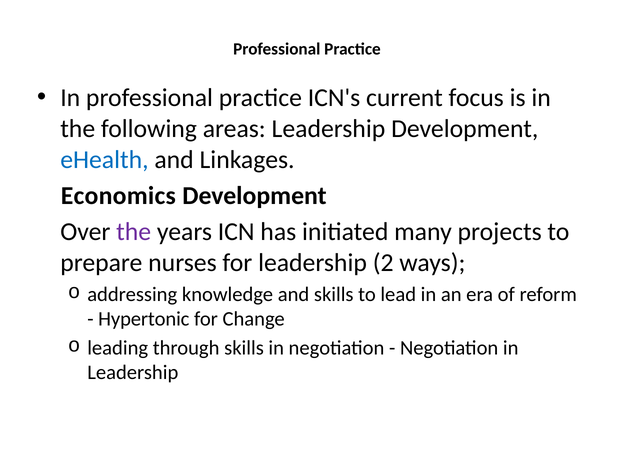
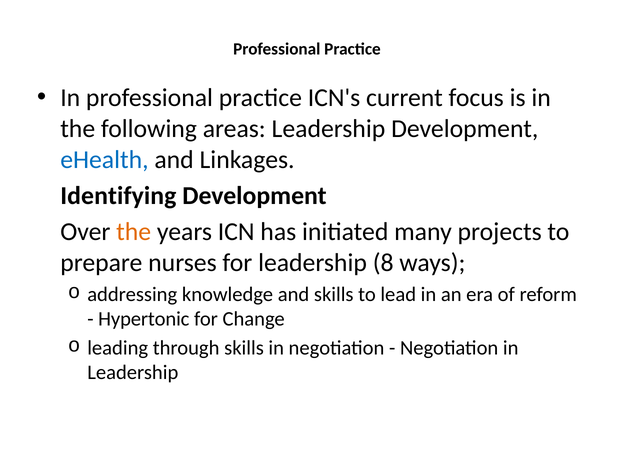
Economics: Economics -> Identifying (118, 195)
the colour: purple -> orange (134, 232)
2: 2 -> 8 (383, 262)
